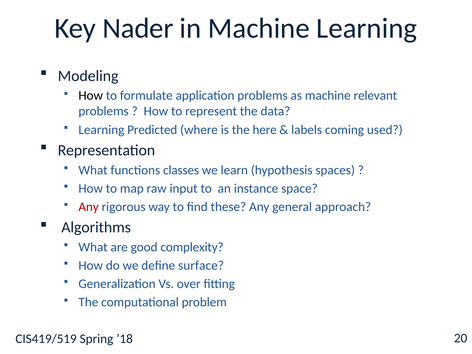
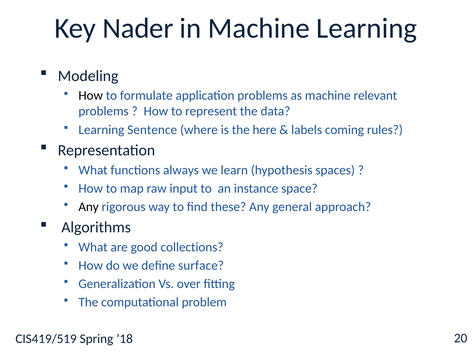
Predicted: Predicted -> Sentence (152, 130)
used: used -> rules (385, 130)
classes: classes -> always (181, 170)
Any colour: red -> black (89, 207)
complexity: complexity -> collections (192, 247)
